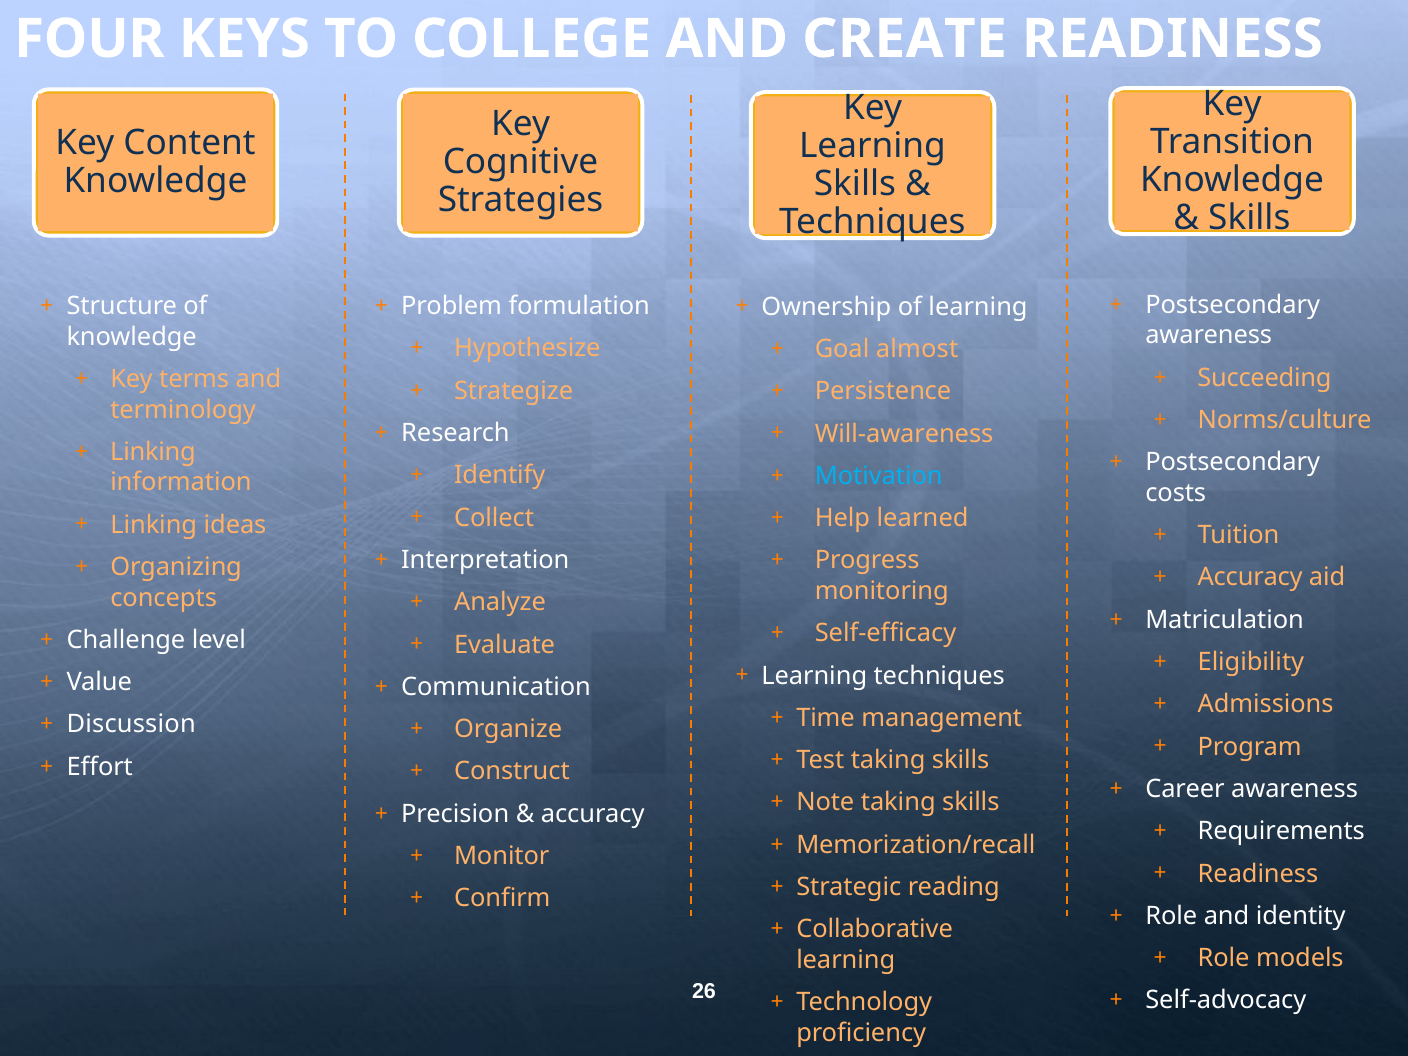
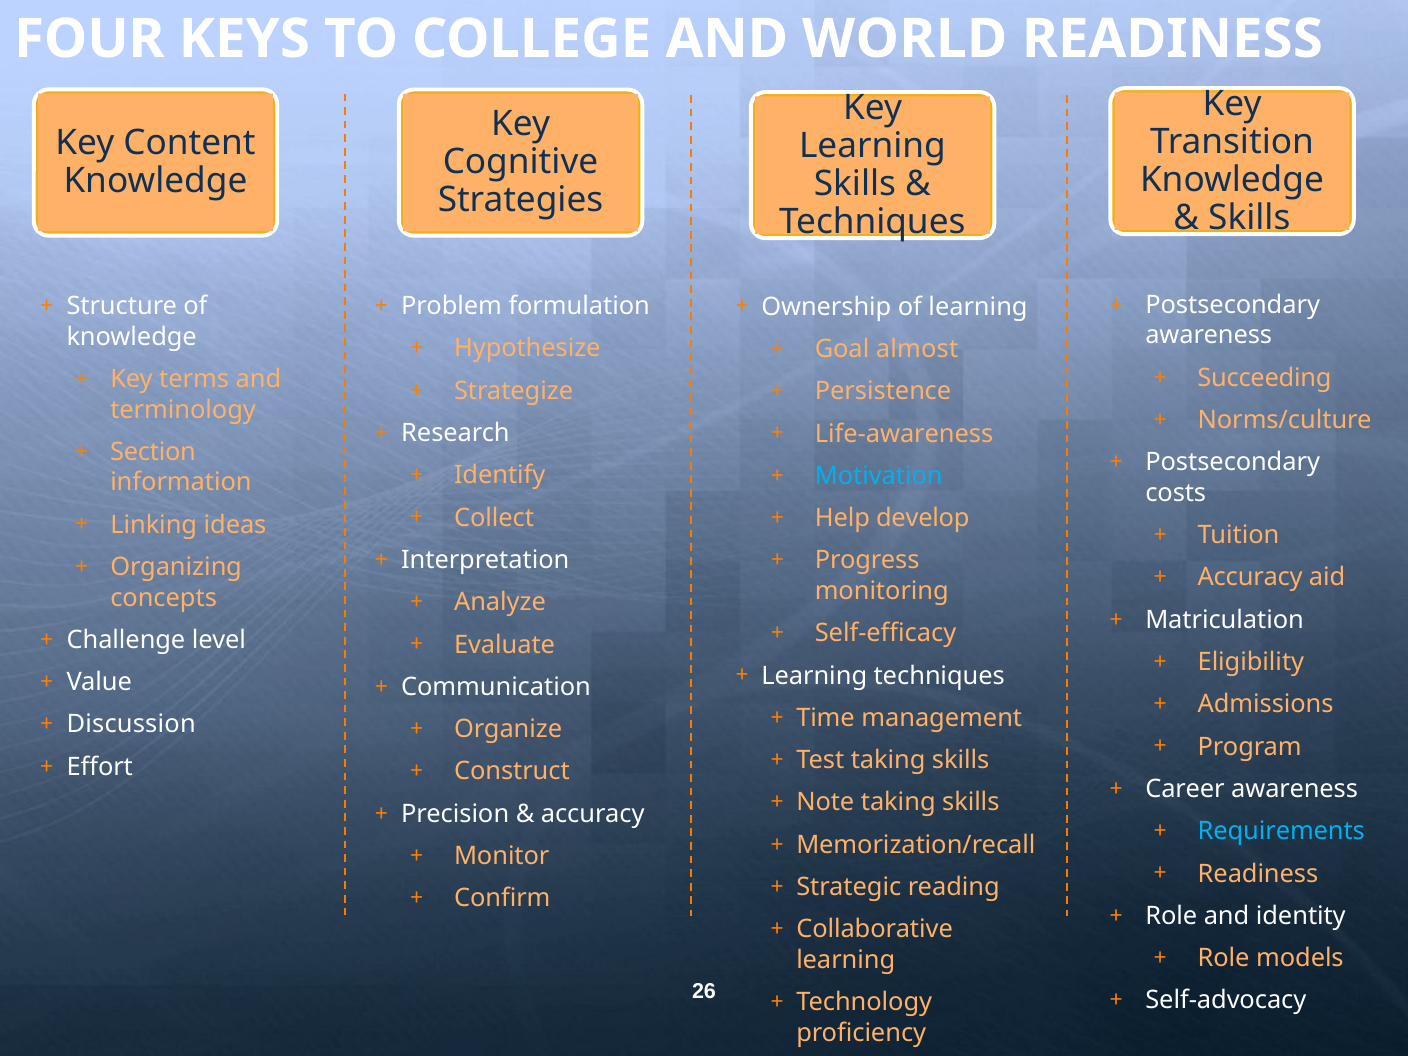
CREATE: CREATE -> WORLD (905, 39)
Will-awareness: Will-awareness -> Life-awareness (904, 434)
Linking: Linking -> Section (153, 452)
learned: learned -> develop (923, 518)
Requirements colour: white -> light blue (1281, 831)
